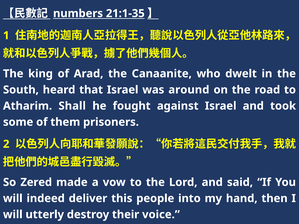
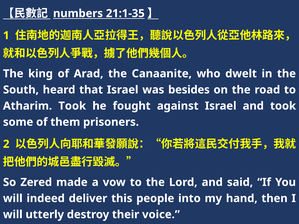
around: around -> besides (189, 90)
Atharim Shall: Shall -> Took (72, 106)
